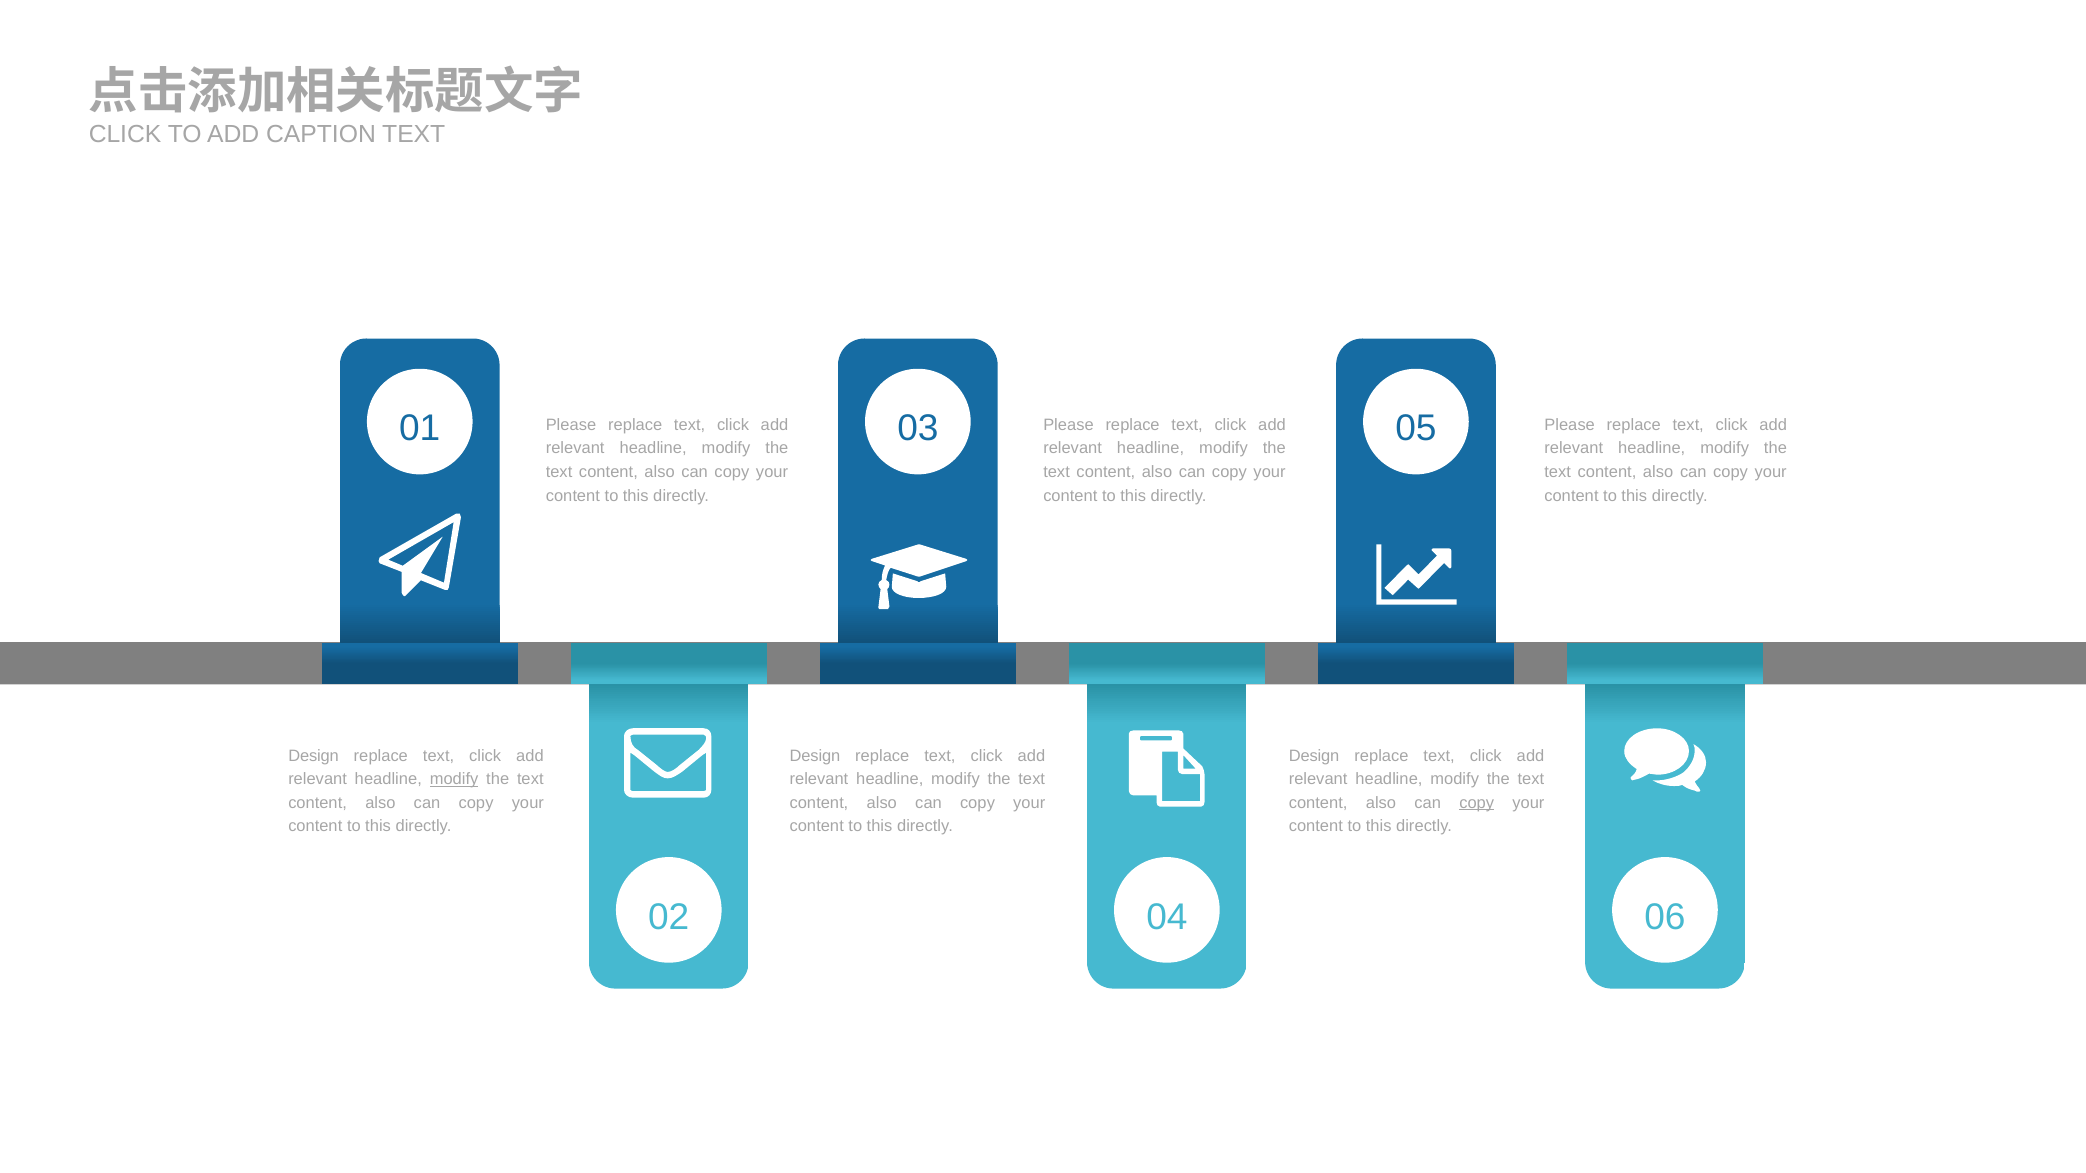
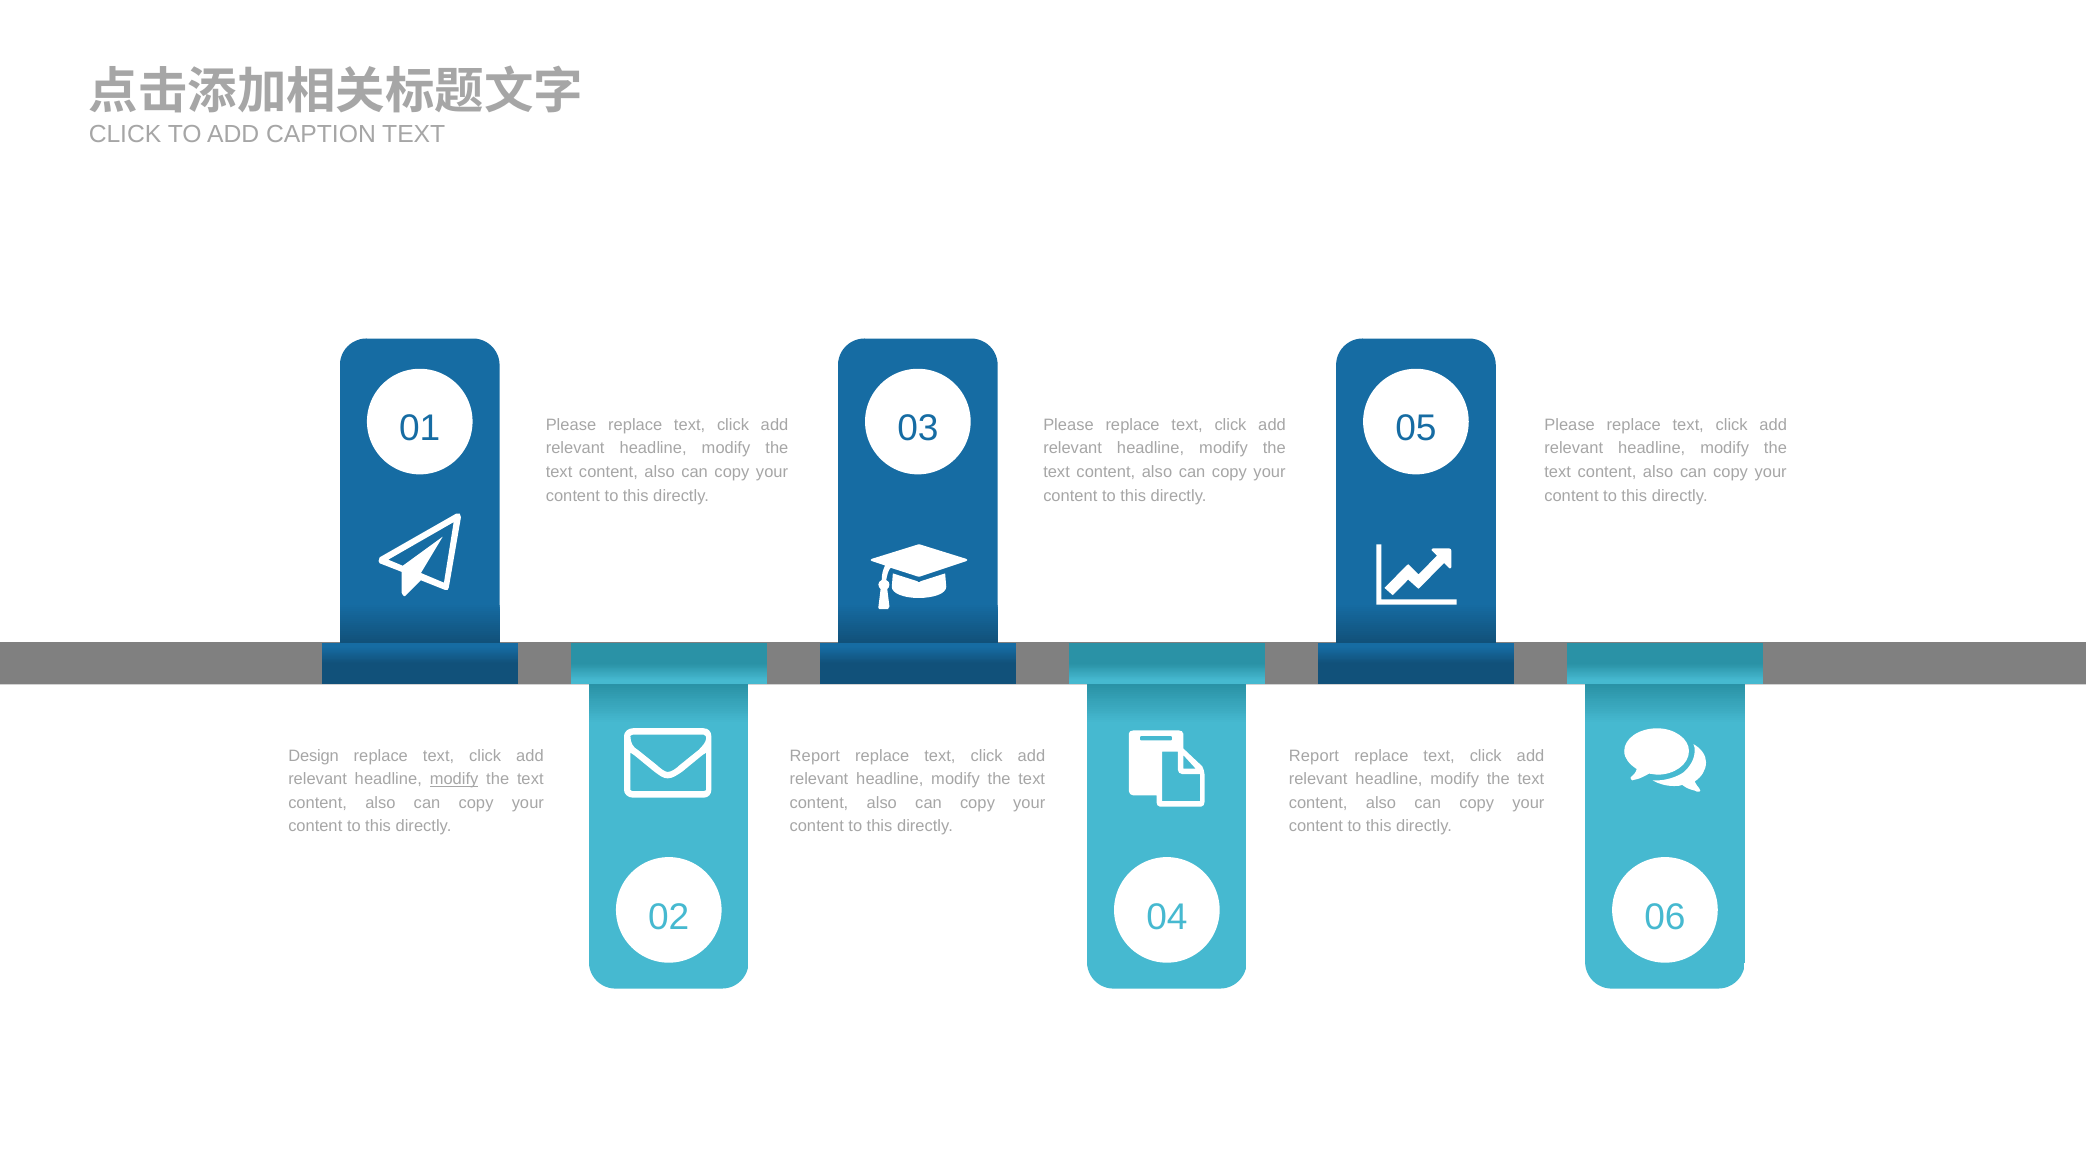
Design: Design -> Report (815, 756)
Design: Design -> Report (1314, 756)
copy underline: present -> none (1477, 803)
